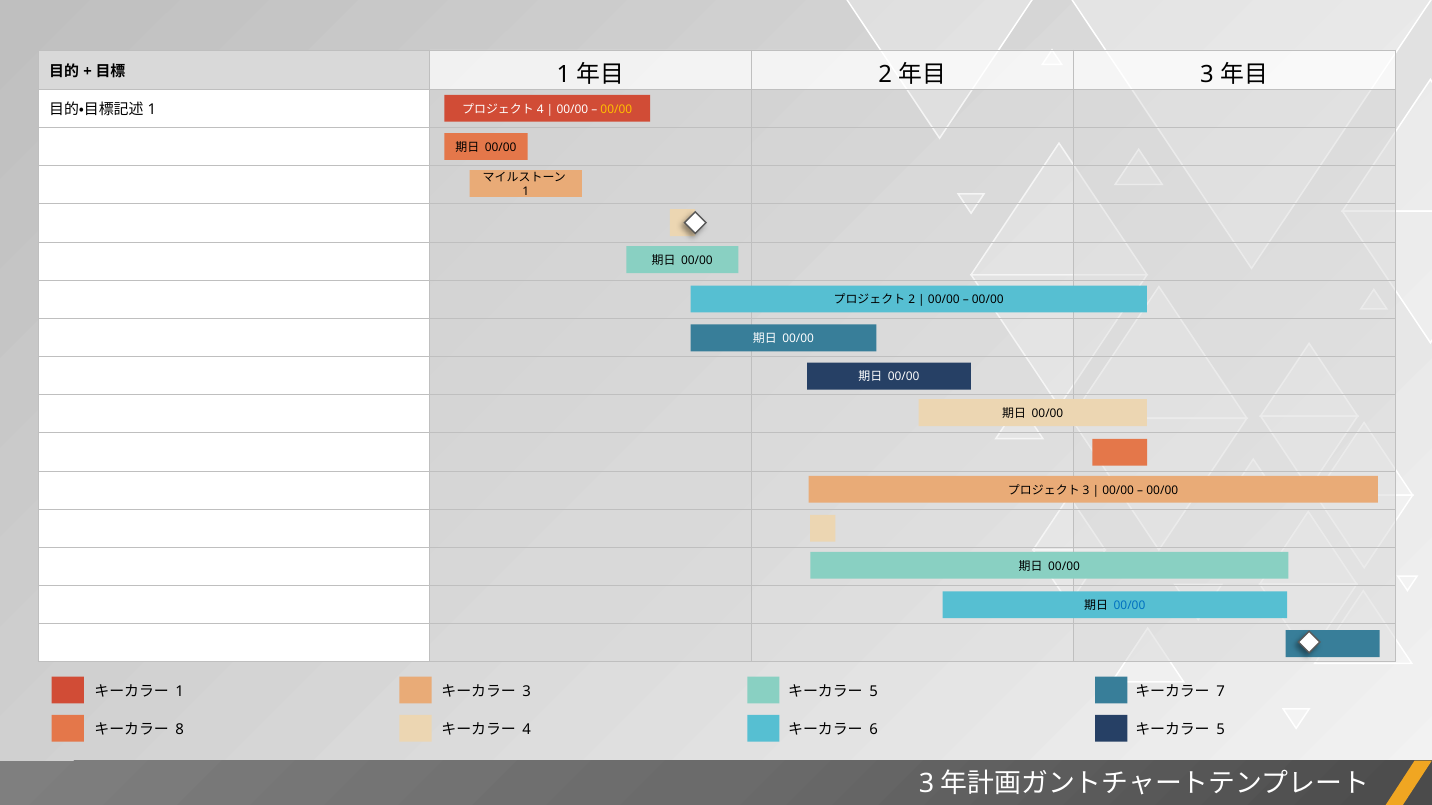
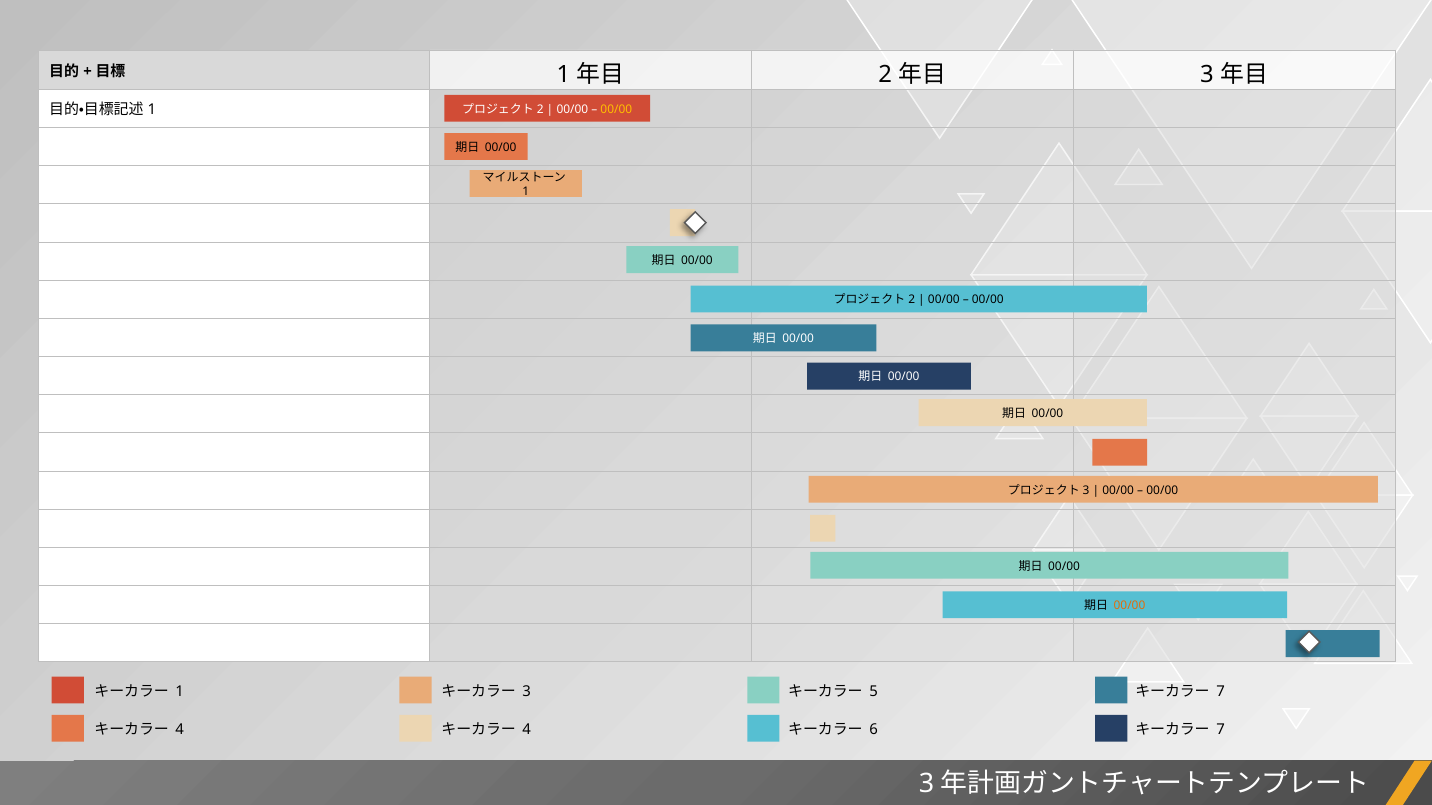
4: 4 -> 2 (540, 109)
00/00 colour: blue -> orange (1130, 606)
5: 5 -> 7 (1221, 730)
8: 8 -> 4 (180, 730)
